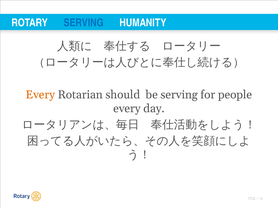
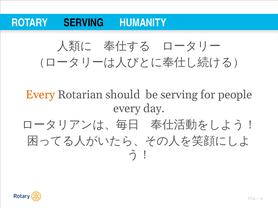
SERVING colour: blue -> black (84, 23)
